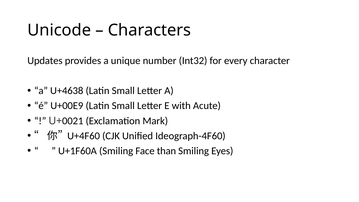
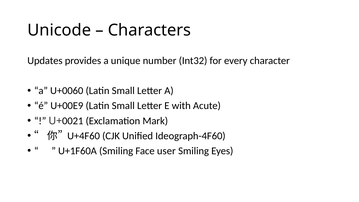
U+4638: U+4638 -> U+0060 (67, 91)
than: than -> user (166, 151)
